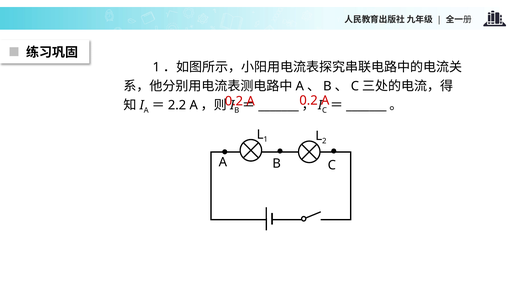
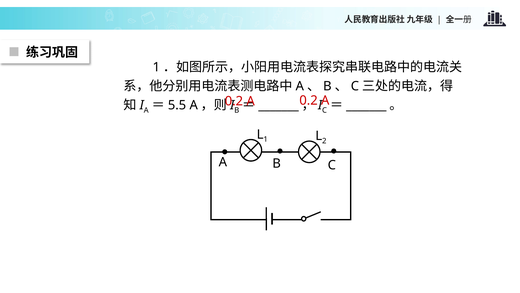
2.2: 2.2 -> 5.5 (177, 105)
